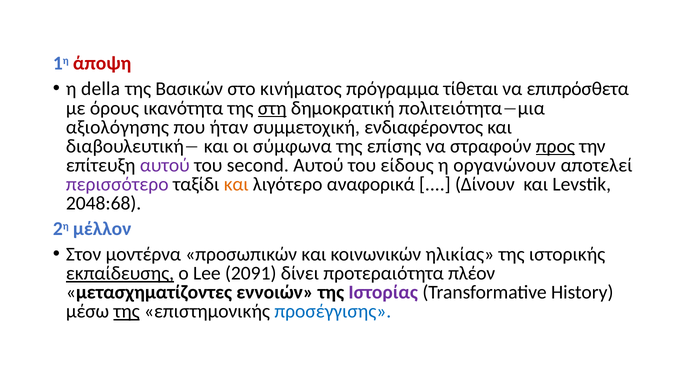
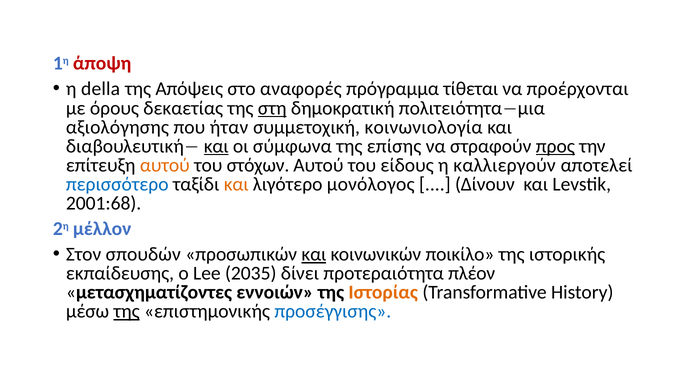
Βασικών: Βασικών -> Απόψεις (189, 89)
κινήματος: κινήματος -> αναφορές (301, 89)
επιπρόσθετα: επιπρόσθετα -> προέρχονται (578, 89)
ικανότητα: ικανότητα -> δεκαετίας (183, 108)
ενδιαφέροντος: ενδιαφέροντος -> κοινωνιολογία (424, 127)
και underline: none -> present (216, 146)
αυτού colour: purple -> orange (165, 165)
second: second -> στόχων (258, 165)
οργανώνουν: οργανώνουν -> καλλιεργούν (505, 165)
περισσότερο colour: purple -> blue (117, 184)
αναφορικά: αναφορικά -> μονόλογος (371, 184)
2048:68: 2048:68 -> 2001:68 (104, 203)
μοντέρνα: μοντέρνα -> σπουδών (143, 254)
και underline: none -> present (314, 254)
ηλικίας: ηλικίας -> ποικίλο (460, 254)
εκπαίδευσης underline: present -> none (120, 273)
2091: 2091 -> 2035 (251, 273)
Ιστορίας colour: purple -> orange (383, 292)
